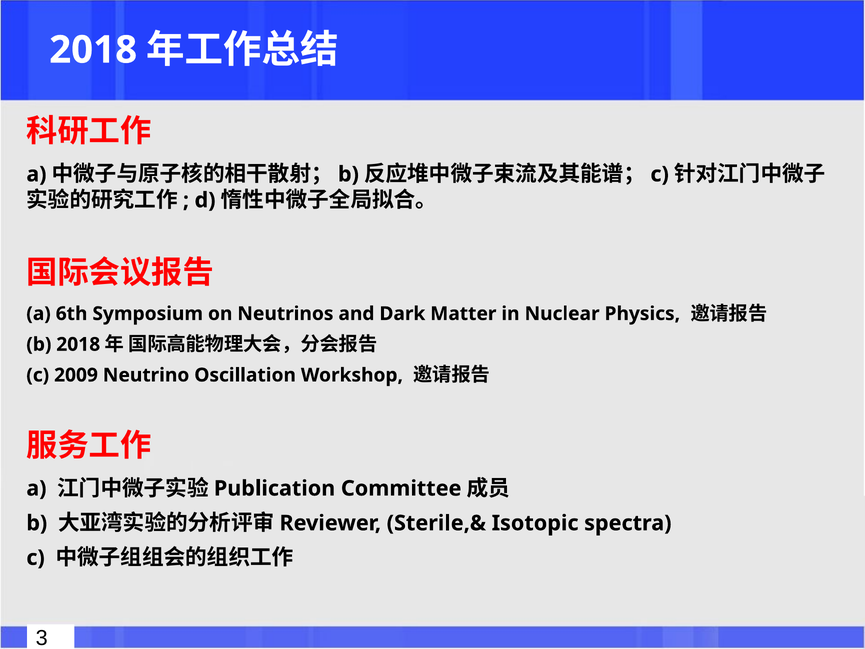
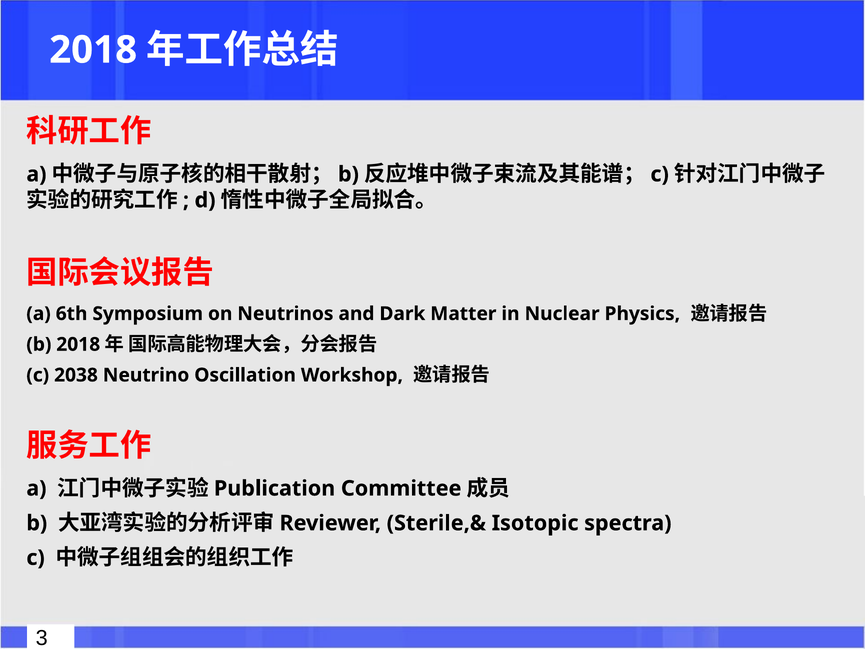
2009: 2009 -> 2038 (76, 375)
